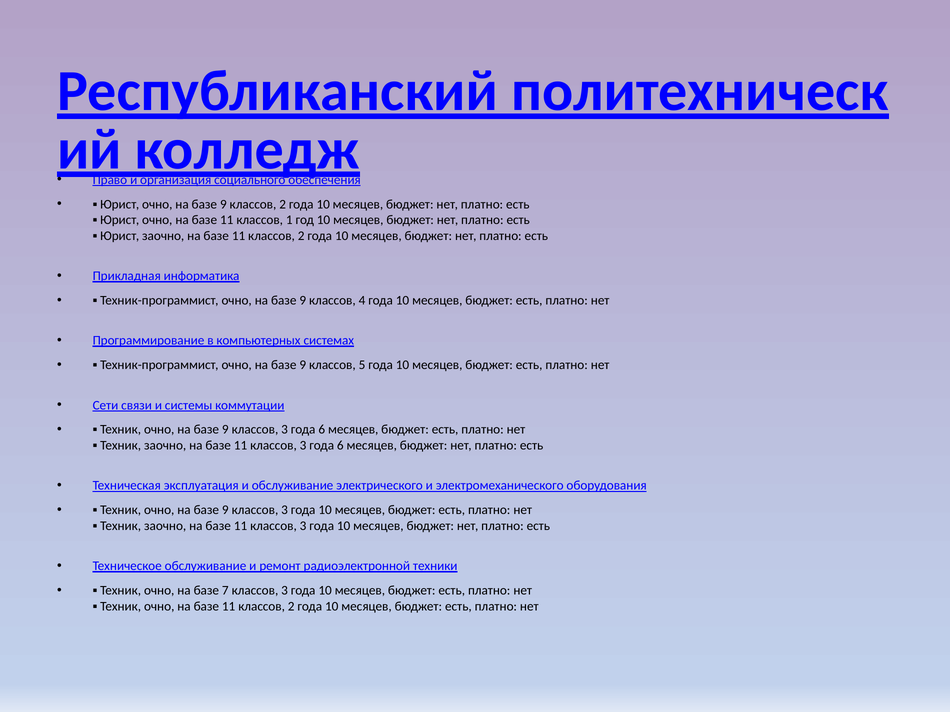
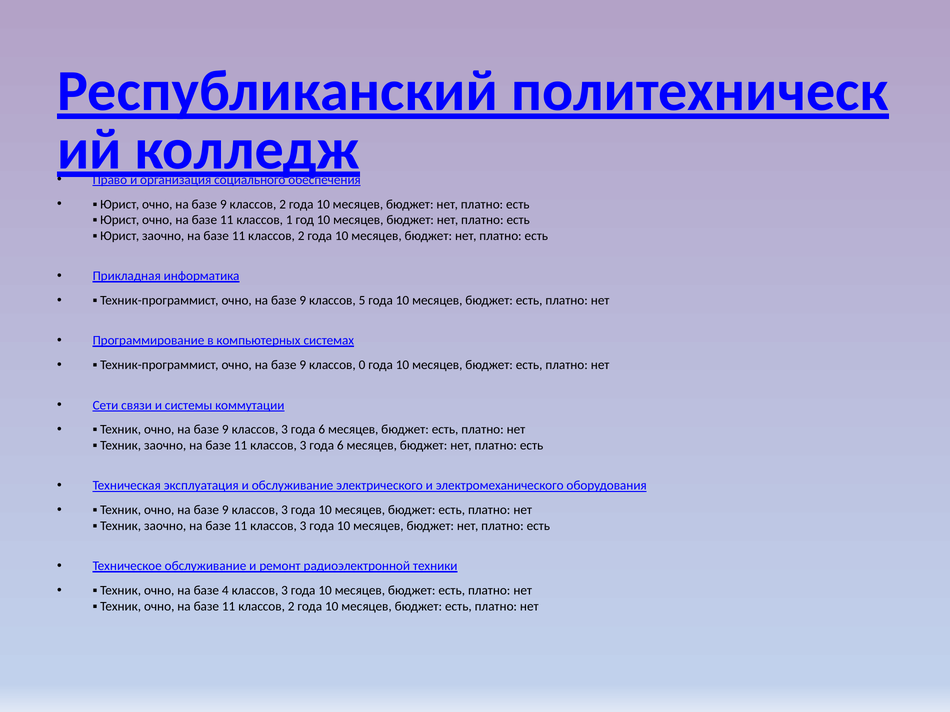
4: 4 -> 5 (362, 301)
5: 5 -> 0 (362, 365)
7: 7 -> 4 (225, 591)
